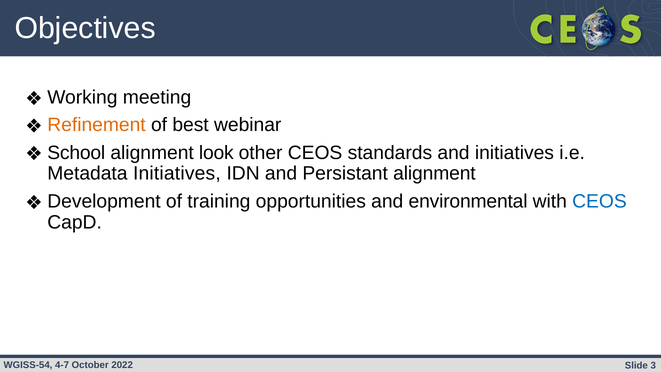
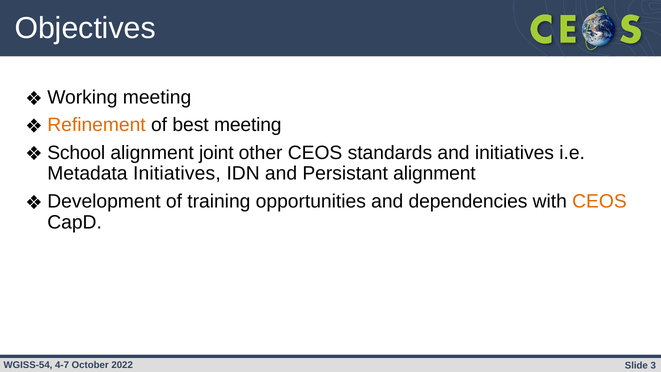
best webinar: webinar -> meeting (248, 125)
look: look -> joint (216, 153)
environmental: environmental -> dependencies (468, 201)
CEOS colour: blue -> orange (599, 201)
